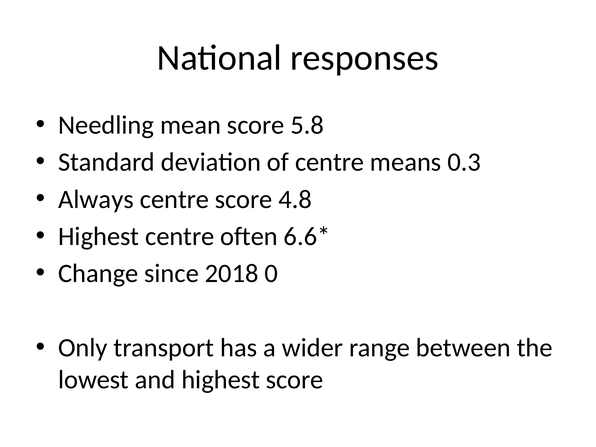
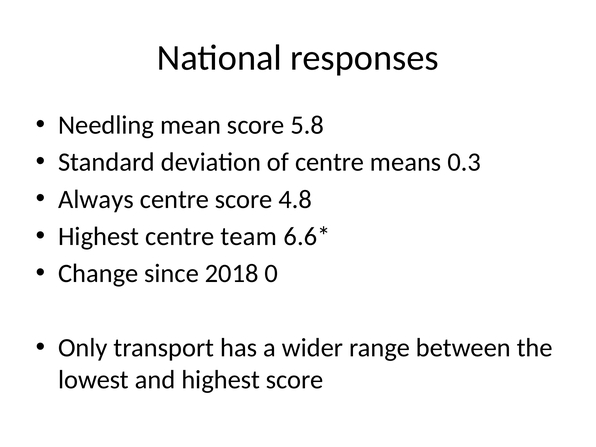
often: often -> team (249, 236)
